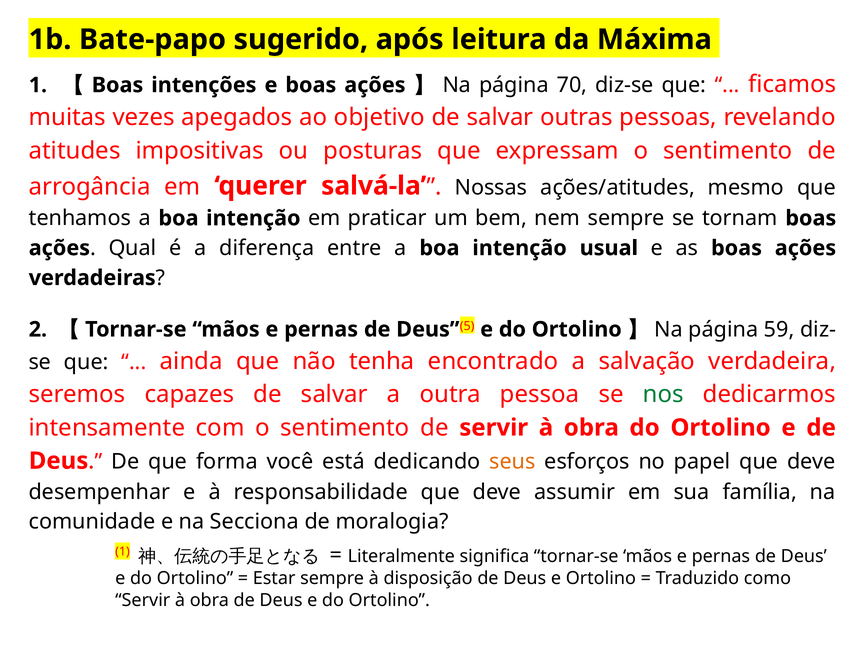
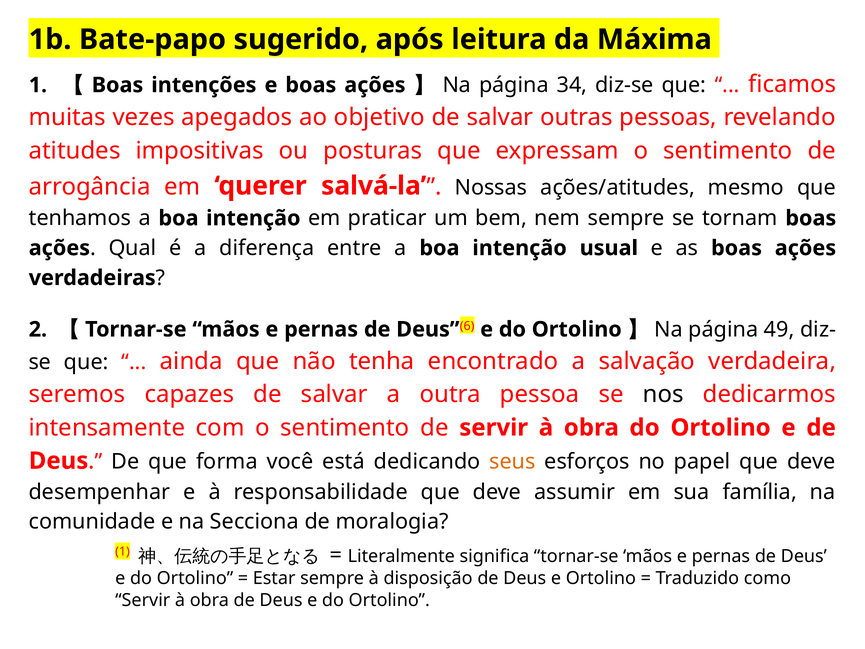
70: 70 -> 34 (572, 85)
5: 5 -> 6 (467, 326)
59: 59 -> 49 (779, 329)
nos colour: green -> black (663, 394)
